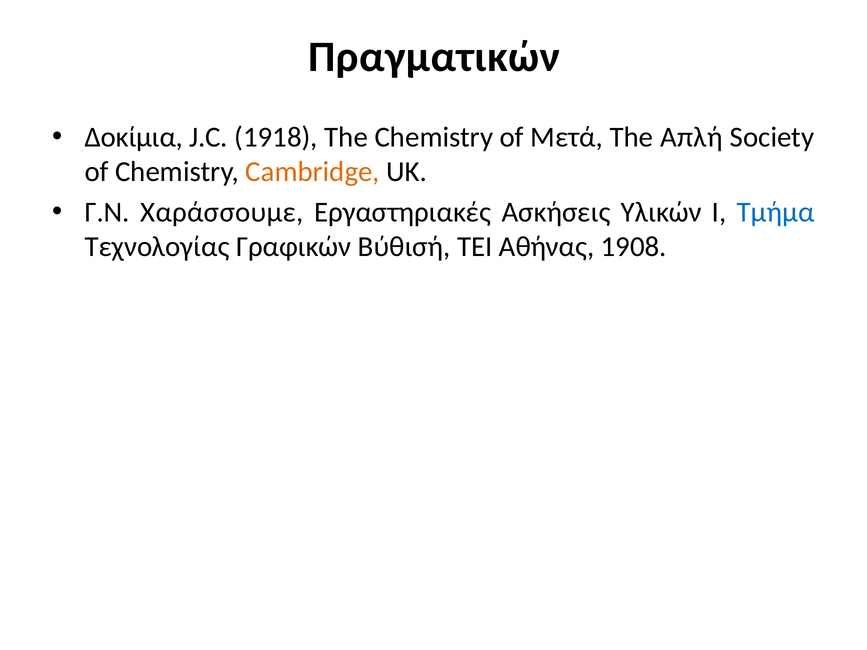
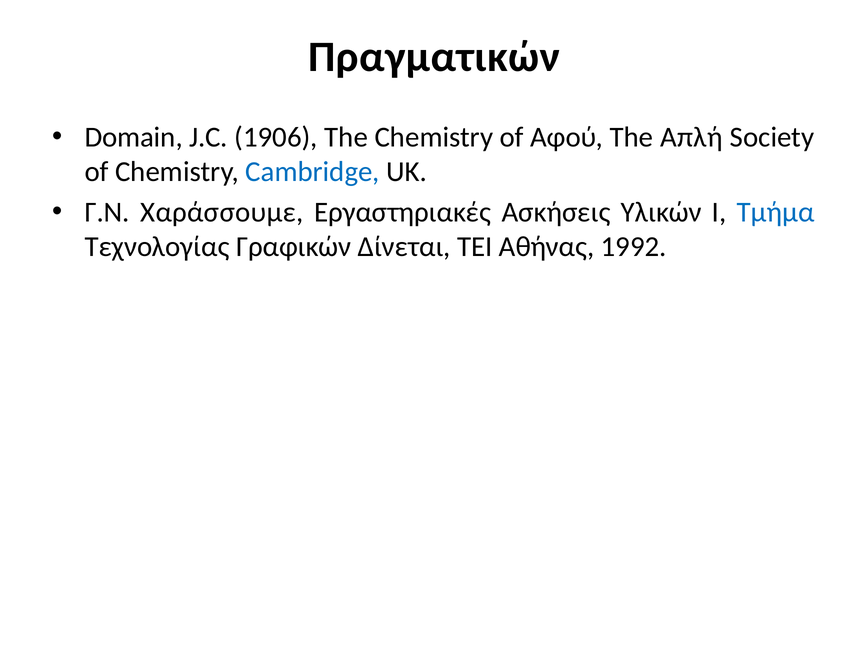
Δοκίμια: Δοκίμια -> Domain (134, 137)
1918: 1918 -> 1906 (276, 137)
Μετά: Μετά -> Αφού (567, 137)
Cambridge colour: orange -> blue (312, 172)
Βύθισή: Βύθισή -> Δίνεται (404, 247)
1908: 1908 -> 1992 (634, 247)
